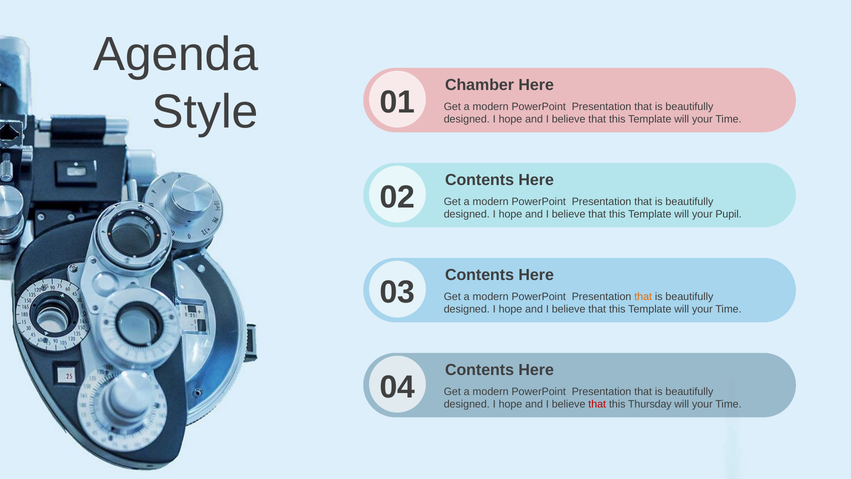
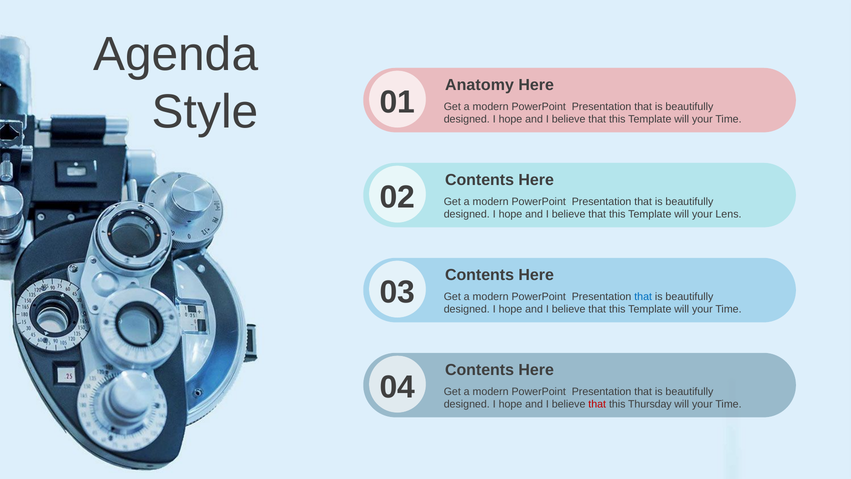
Chamber: Chamber -> Anatomy (479, 85)
Pupil: Pupil -> Lens (728, 214)
that colour: orange -> blue (643, 296)
